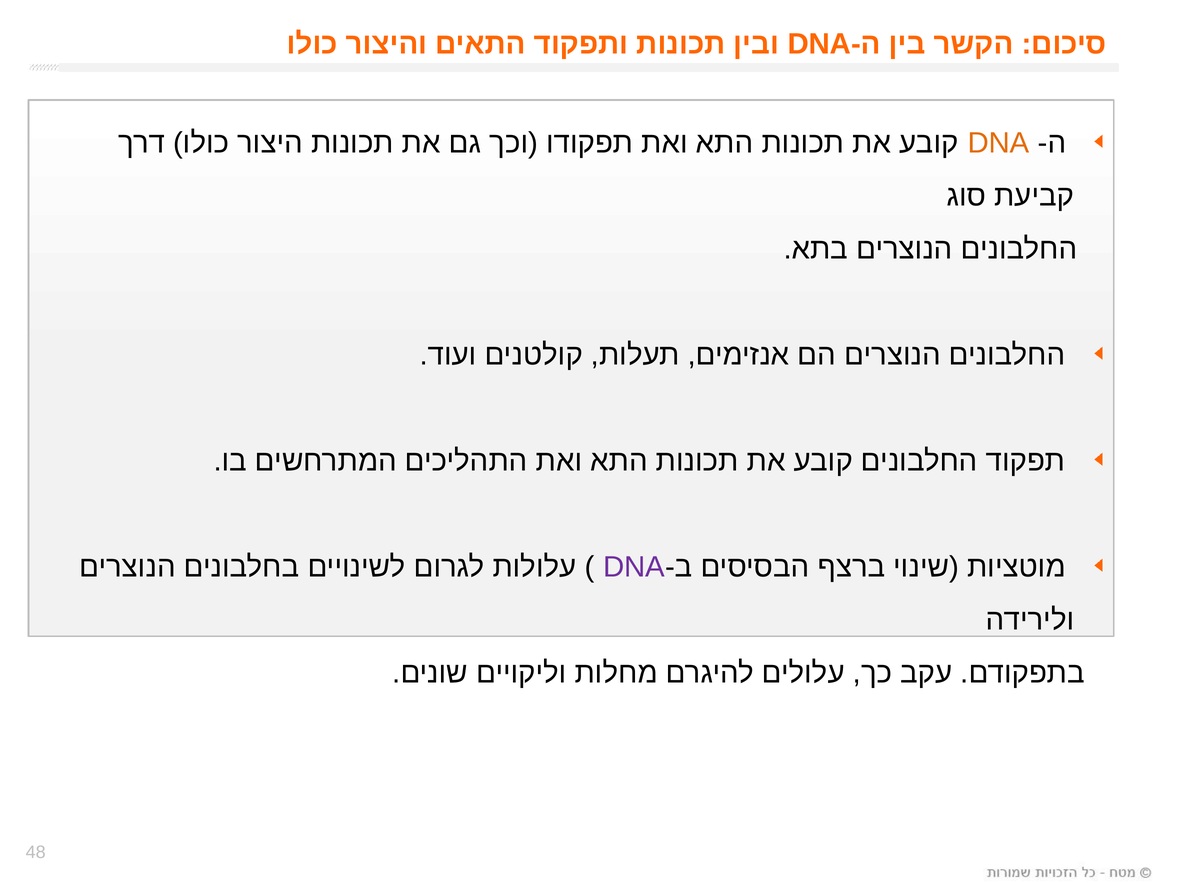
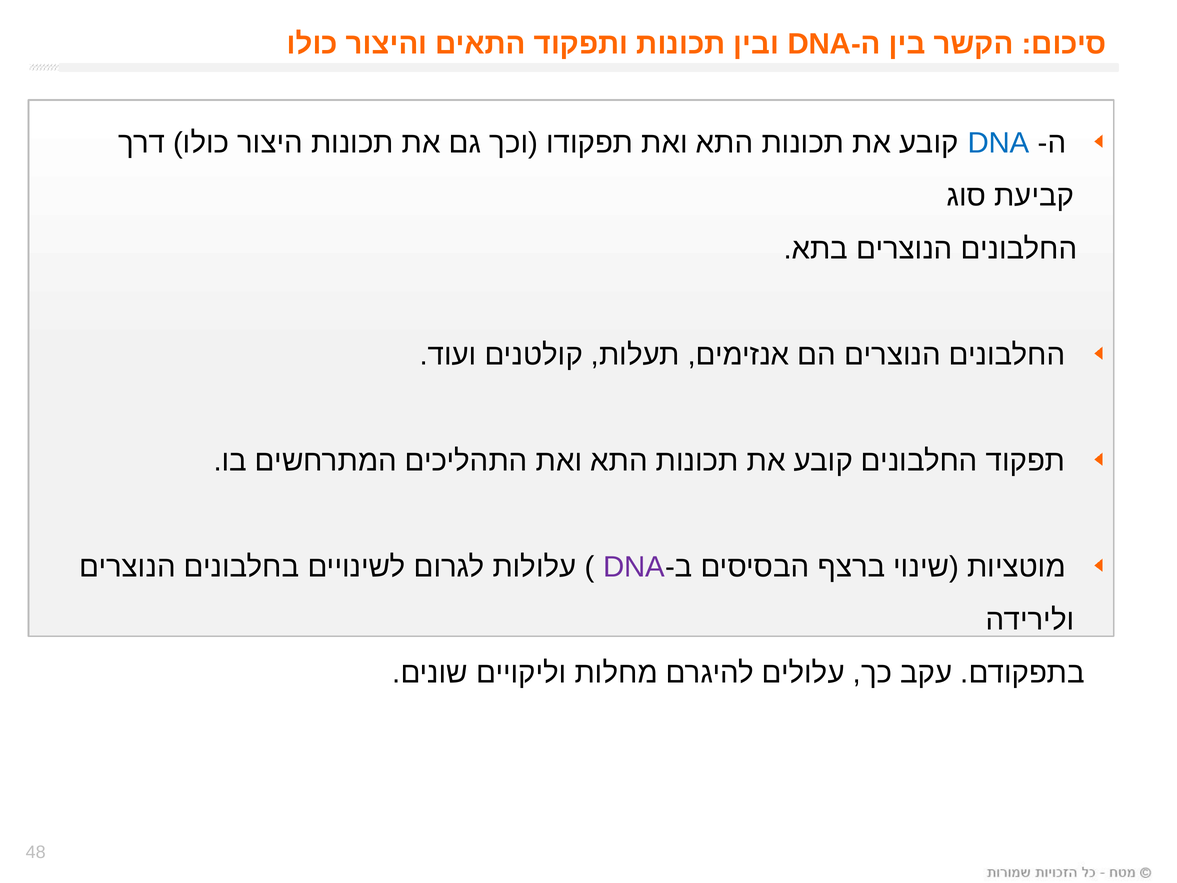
DNA colour: orange -> blue (999, 143)
